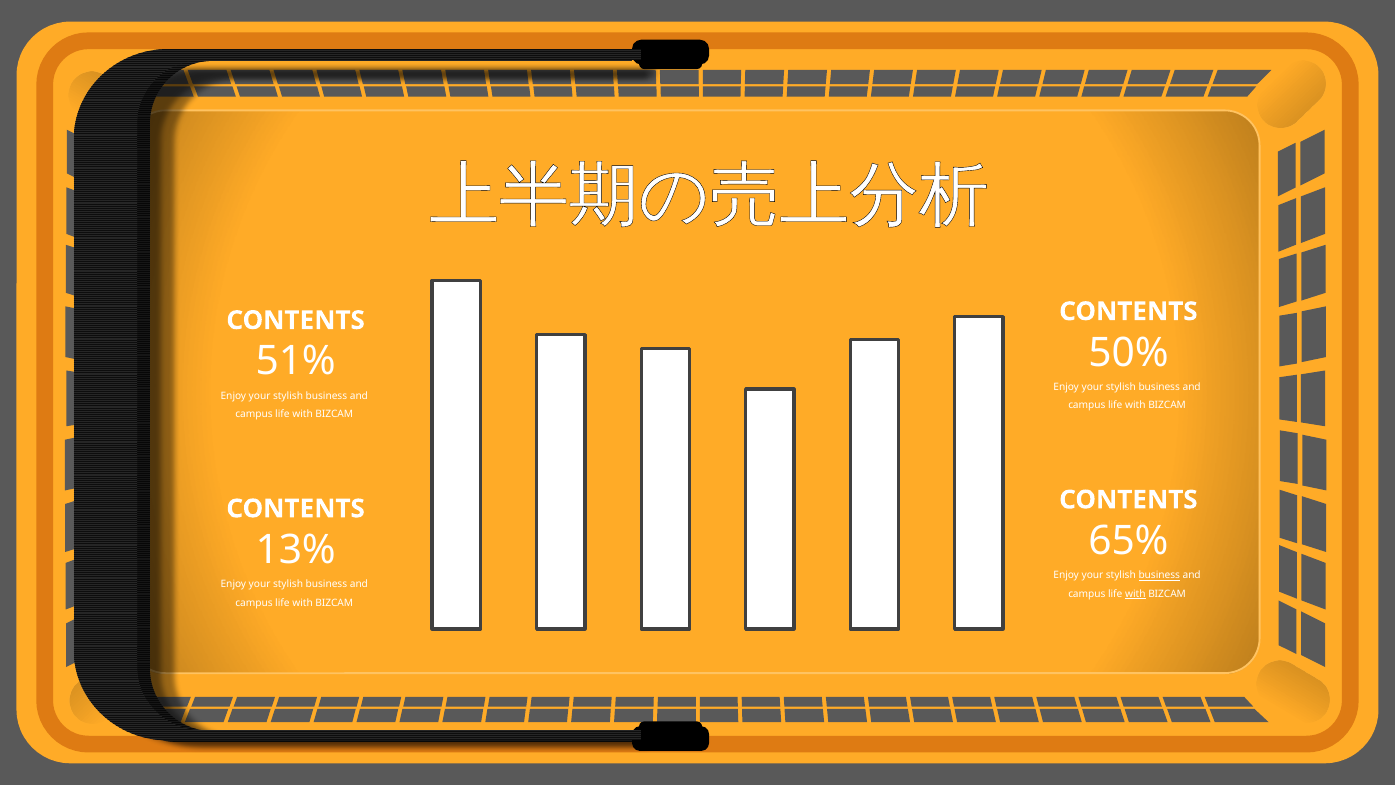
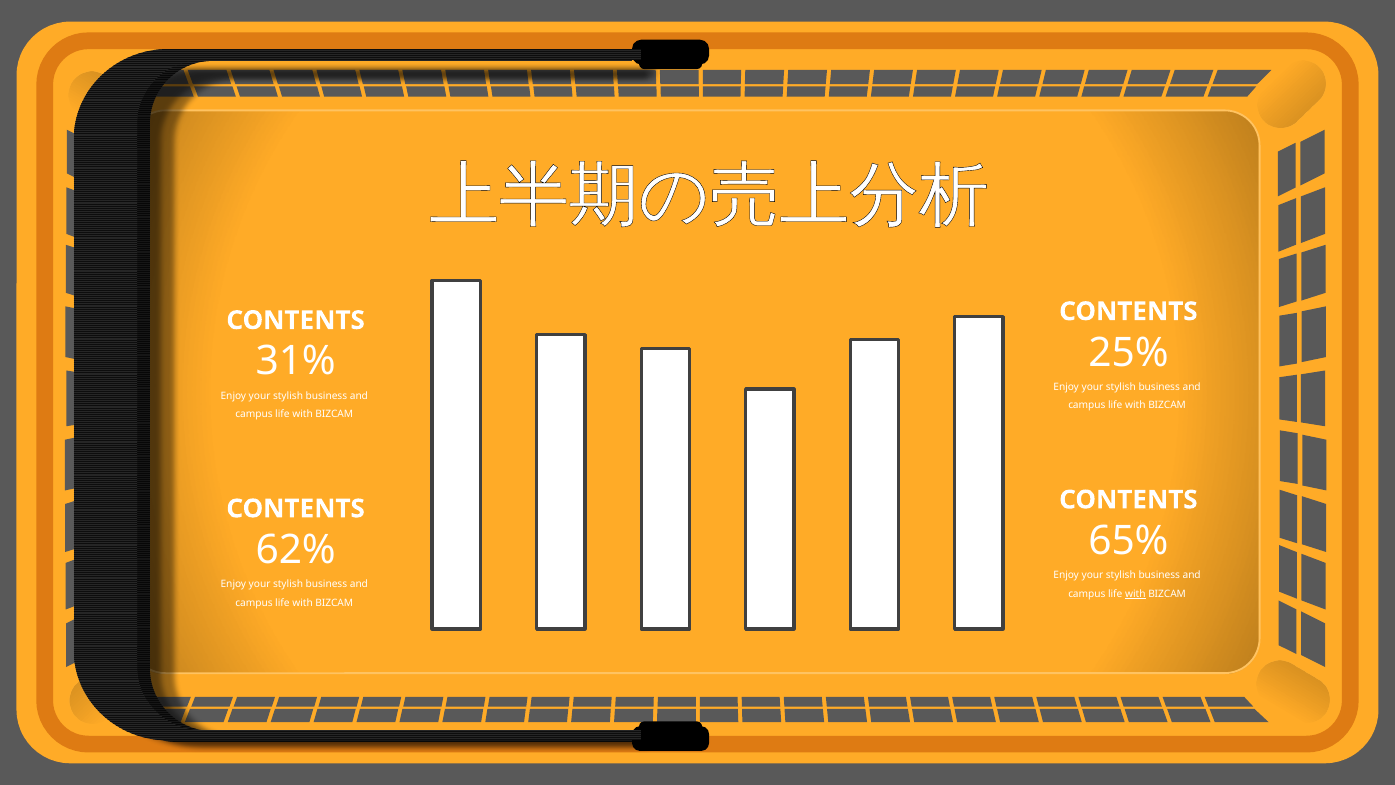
50%: 50% -> 25% (1128, 353)
51%: 51% -> 31% (296, 361)
13%: 13% -> 62% (296, 550)
business underline: present -> none (1159, 575)
